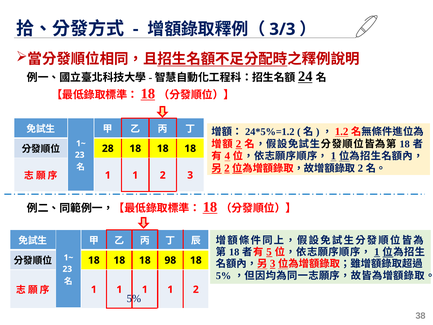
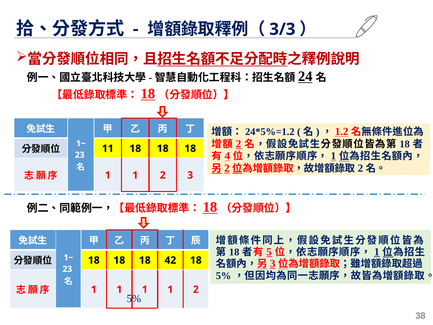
28: 28 -> 11 (108, 148)
98: 98 -> 42 (170, 260)
